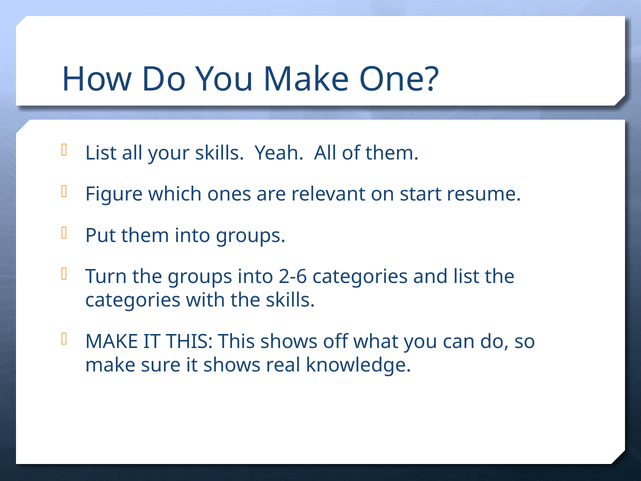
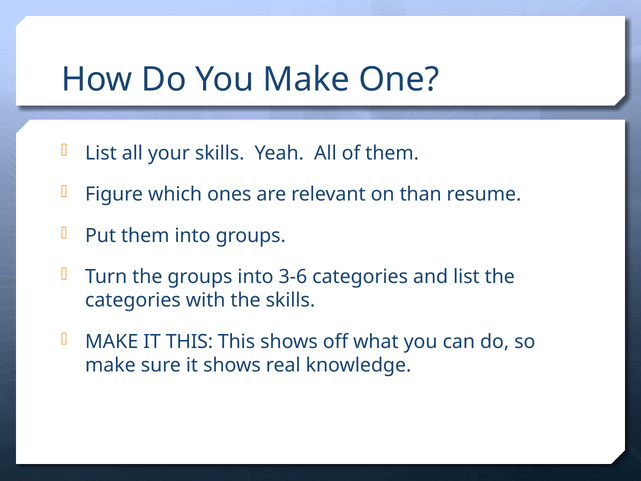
start: start -> than (421, 194)
2-6: 2-6 -> 3-6 (293, 277)
